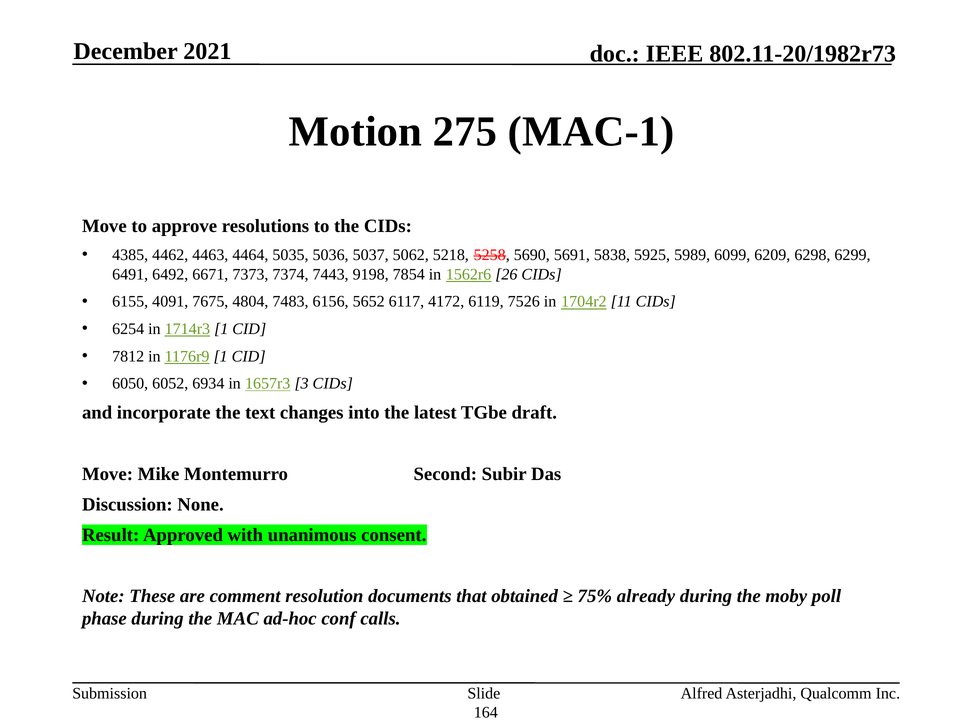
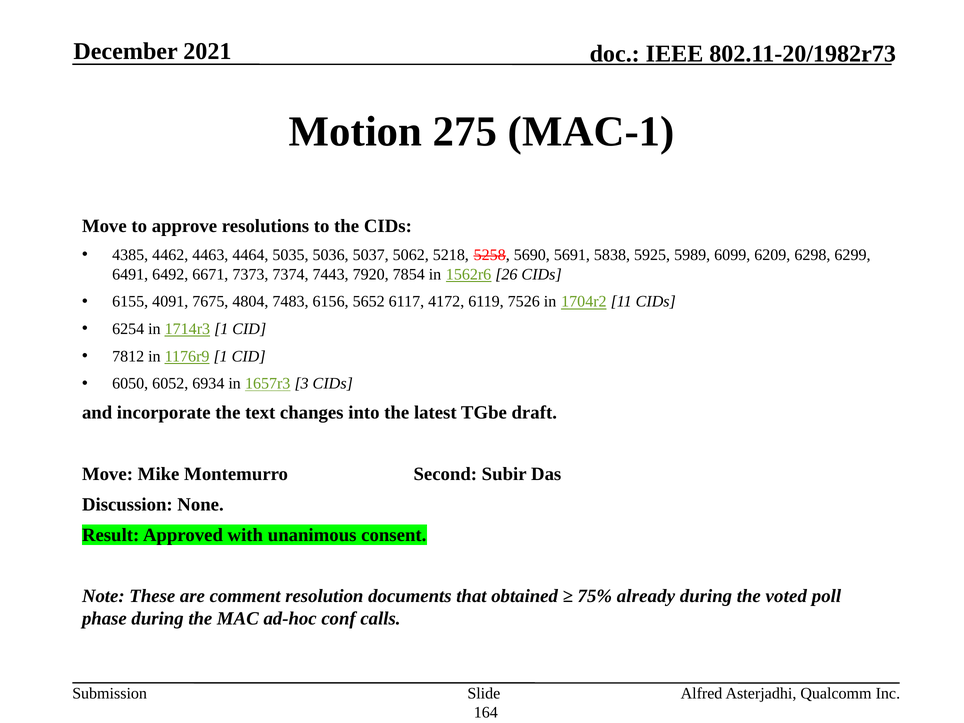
9198: 9198 -> 7920 (371, 274)
moby: moby -> voted (786, 596)
